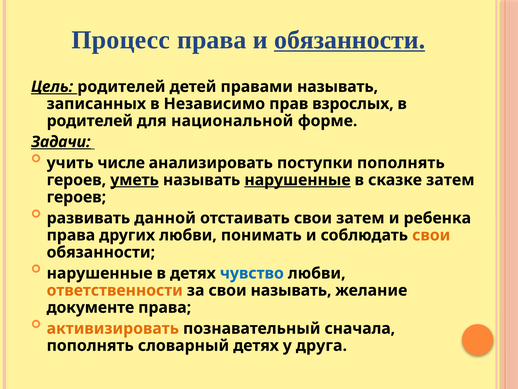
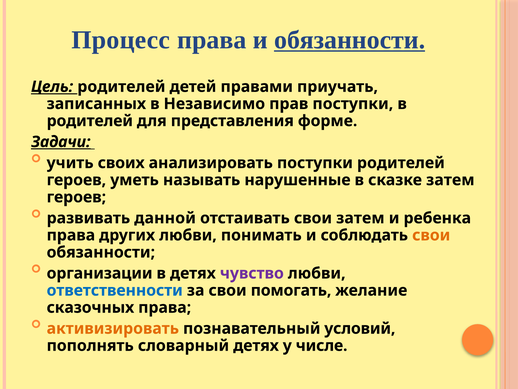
правами называть: называть -> приучать (338, 87)
прав взрослых: взрослых -> поступки (353, 104)
национальной: национальной -> представления (232, 121)
числе: числе -> своих (121, 163)
поступки пополнять: пополнять -> родителей (401, 163)
уметь underline: present -> none (135, 180)
нарушенные underline: present -> none (297, 180)
нарушенные: нарушенные -> организации (100, 273)
чувство colour: blue -> purple (252, 273)
ответственности colour: orange -> blue (115, 290)
свои называть: называть -> помогать (291, 290)
документе: документе -> сказочных (90, 307)
сначала: сначала -> условий (360, 328)
друга: друга -> числе (322, 345)
